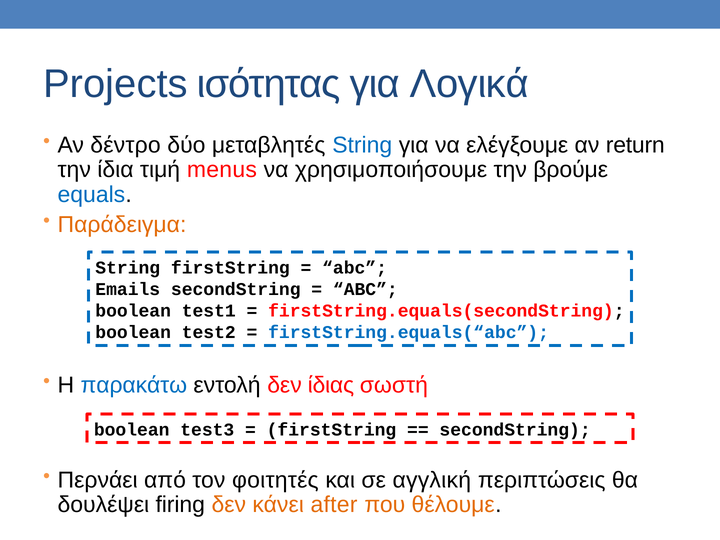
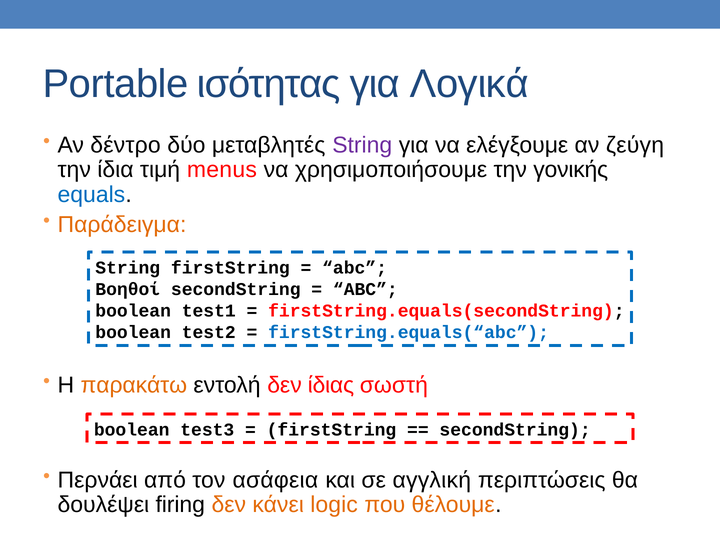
Projects: Projects -> Portable (116, 84)
String colour: blue -> purple (362, 145)
return: return -> ζεύγη (635, 145)
βρούμε: βρούμε -> γονικής (571, 170)
Emails: Emails -> Βοηθοί (128, 289)
παρακάτω colour: blue -> orange (134, 385)
φοιτητές: φοιτητές -> ασάφεια (275, 480)
after: after -> logic (334, 505)
